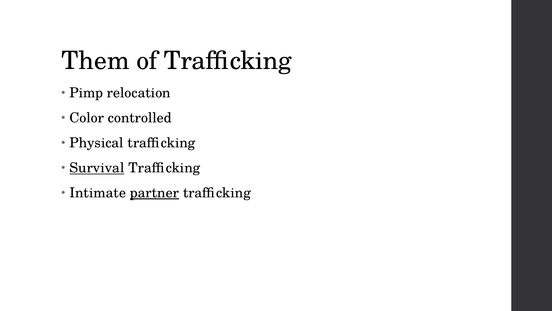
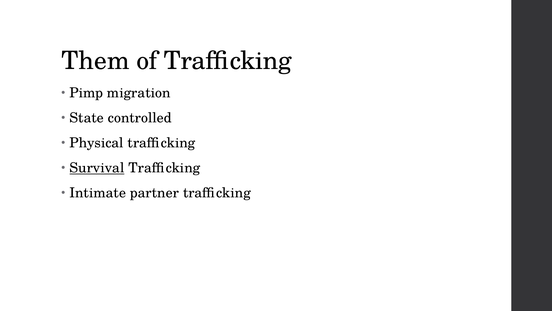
relocation: relocation -> migration (139, 93)
Color: Color -> State (87, 118)
partner underline: present -> none (154, 193)
